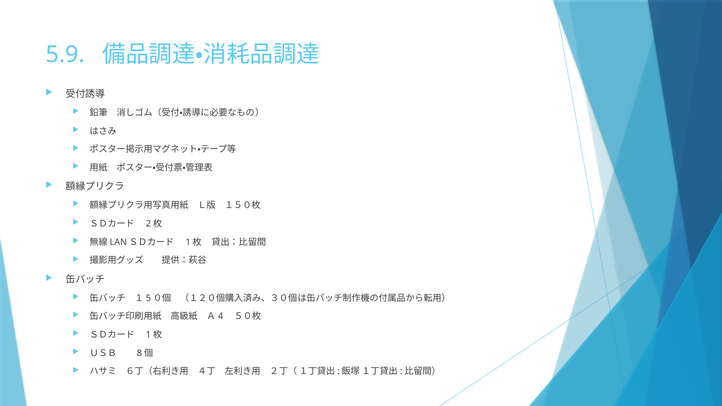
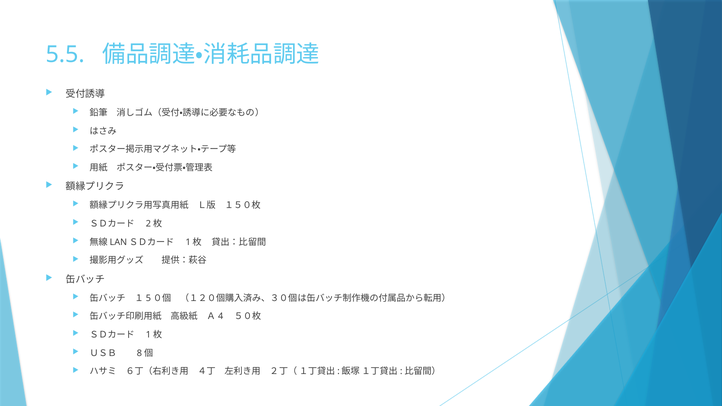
5.9: 5.9 -> 5.5 (65, 54)
